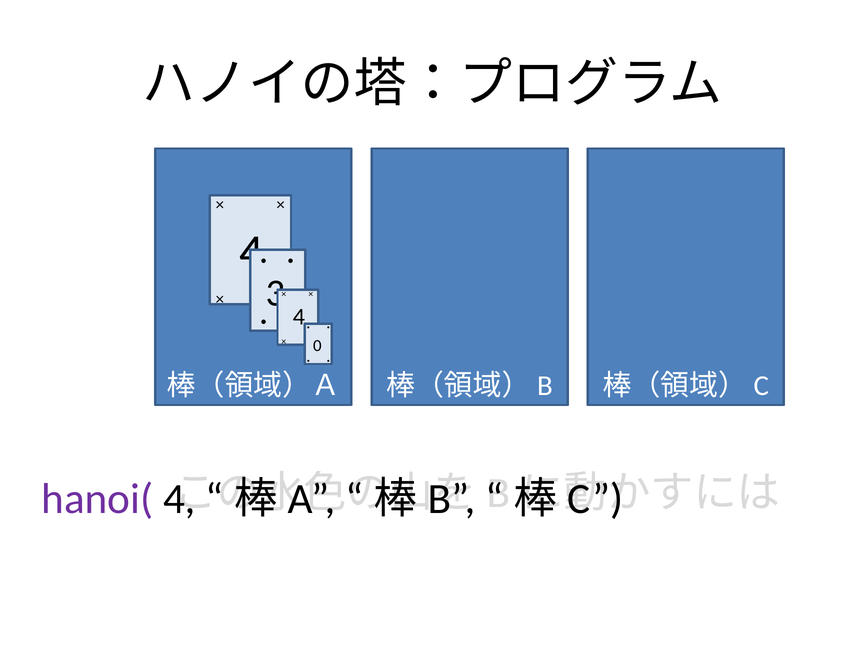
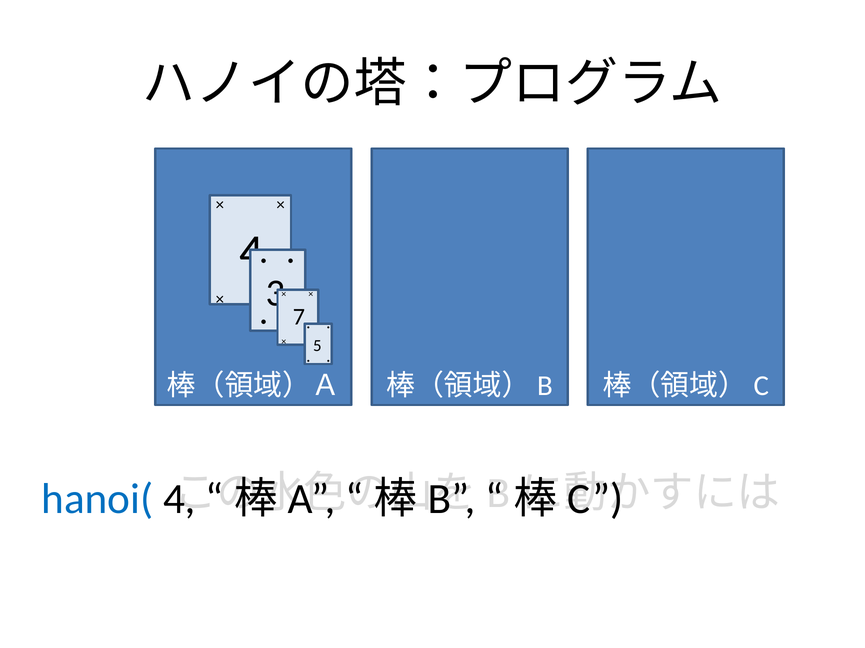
4: 4 -> 7 (299, 317)
0: 0 -> 5 (317, 346)
hanoi( colour: purple -> blue (97, 499)
